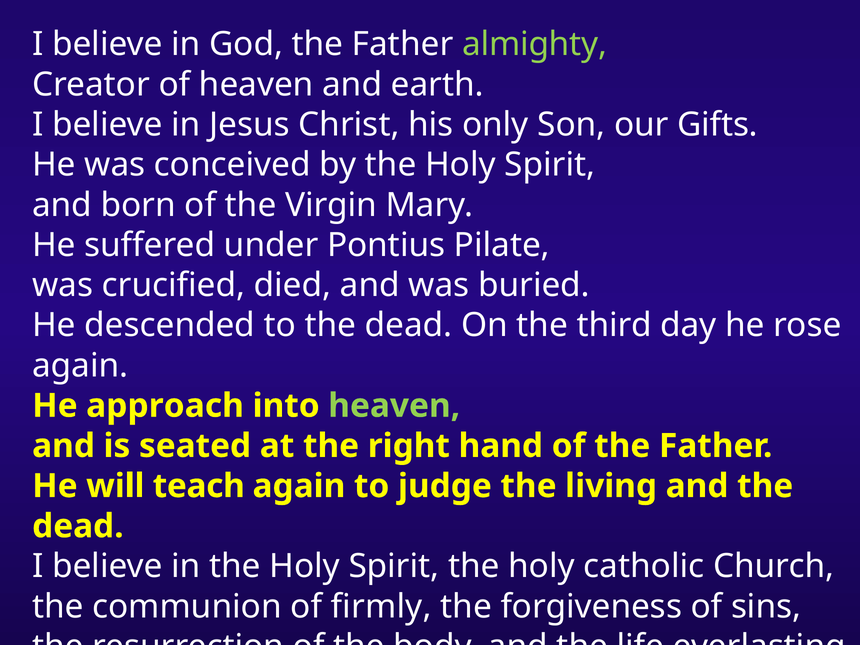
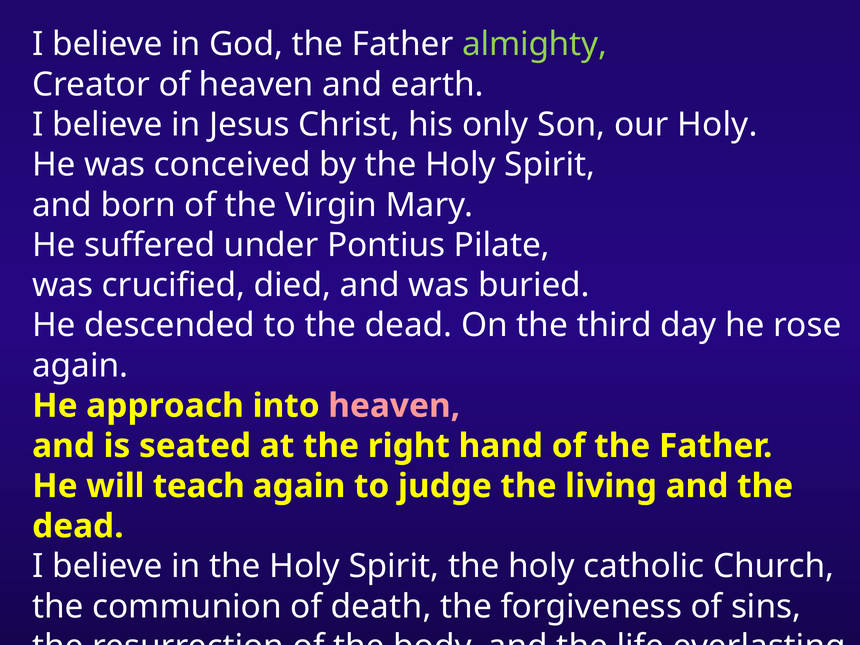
our Gifts: Gifts -> Holy (717, 125)
heaven colour: light green -> pink (394, 406)
firmly: firmly -> death (381, 607)
